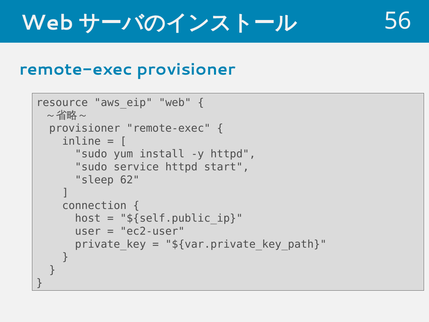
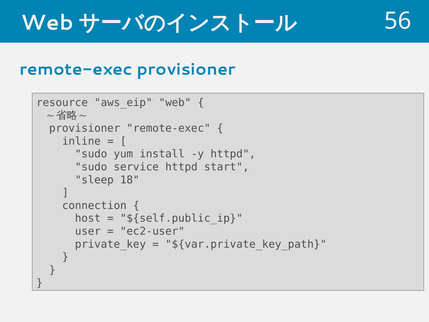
62: 62 -> 18 (130, 180)
